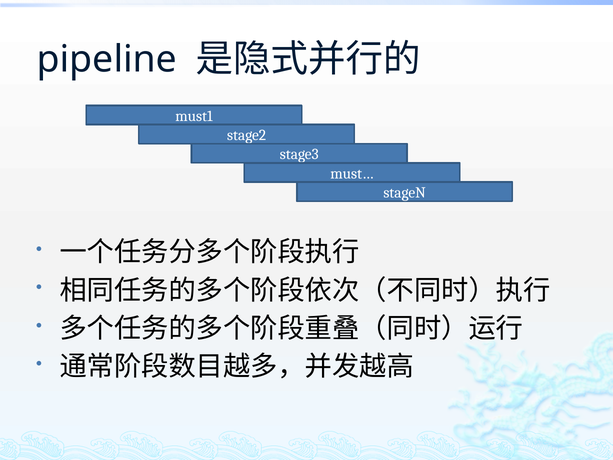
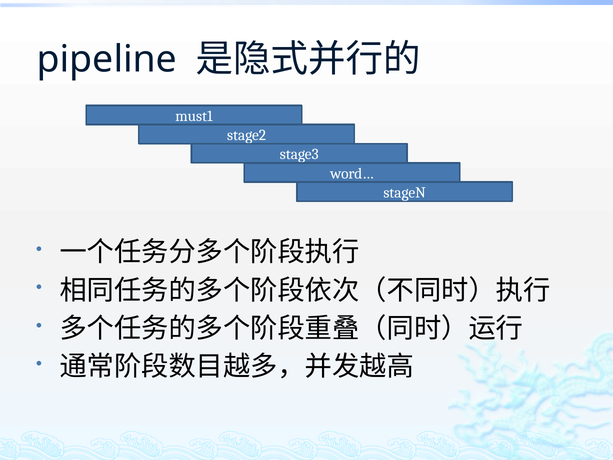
must…: must… -> word… (352, 173)
